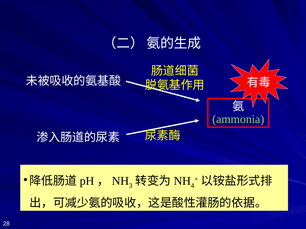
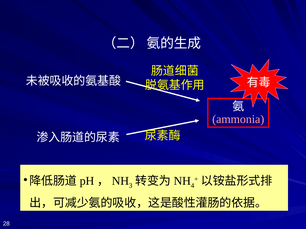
ammonia colour: light green -> pink (238, 119)
